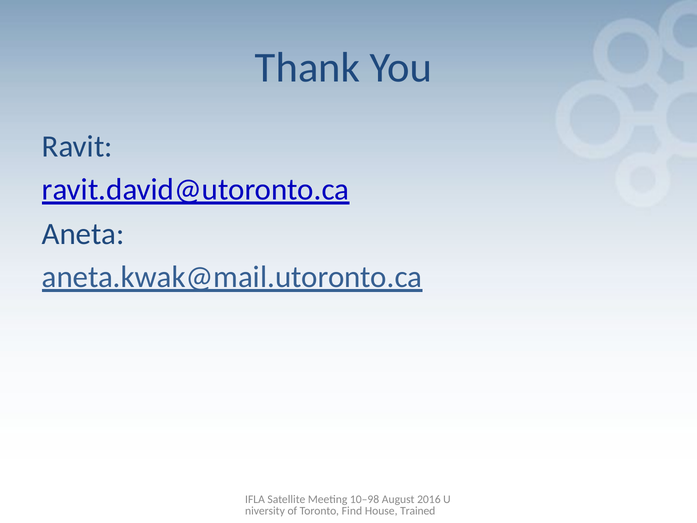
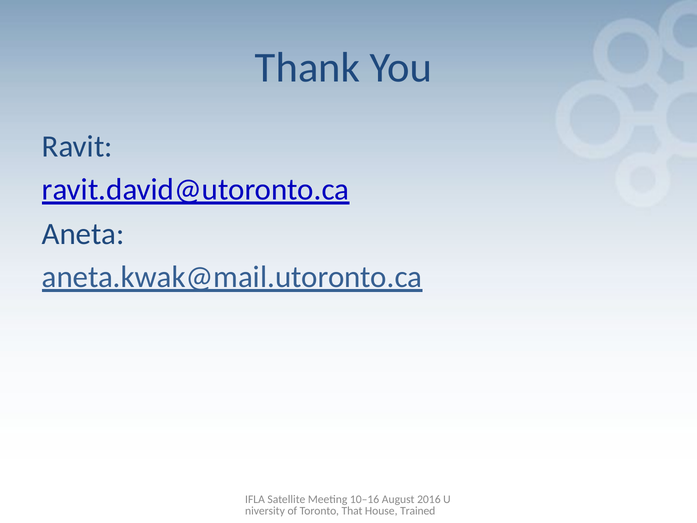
10–98: 10–98 -> 10–16 (365, 499)
Find: Find -> That (352, 511)
